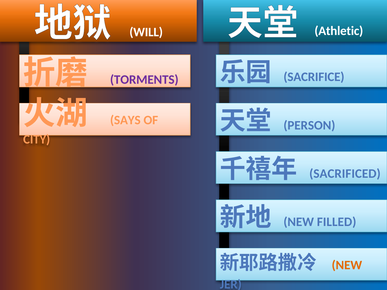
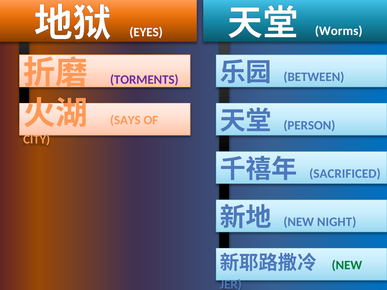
WILL: WILL -> EYES (146, 32)
Athletic: Athletic -> Worms (339, 31)
SACRIFICE: SACRIFICE -> BETWEEN (314, 77)
FILLED: FILLED -> NIGHT (337, 222)
NEW colour: orange -> green (347, 265)
